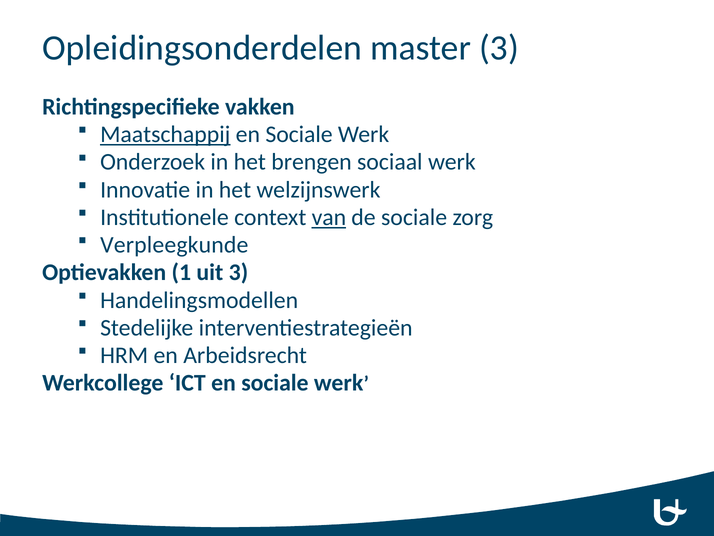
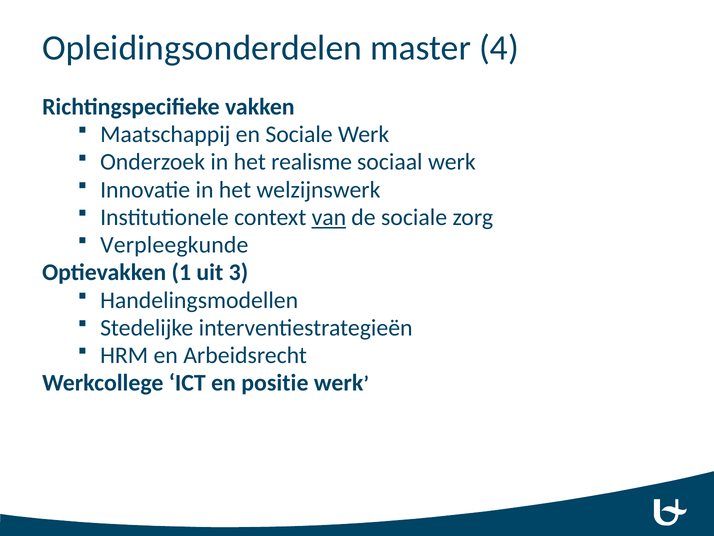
master 3: 3 -> 4 (499, 48)
Maatschappij underline: present -> none (165, 134)
brengen: brengen -> realisme (312, 162)
ICT en sociale: sociale -> positie (275, 383)
